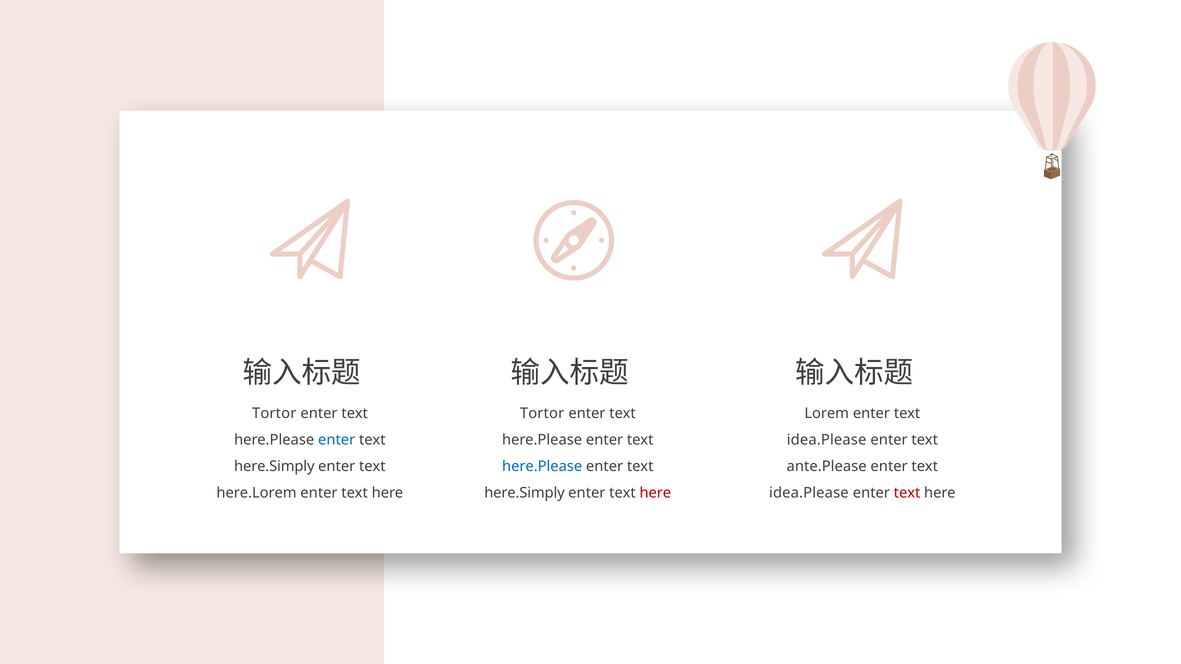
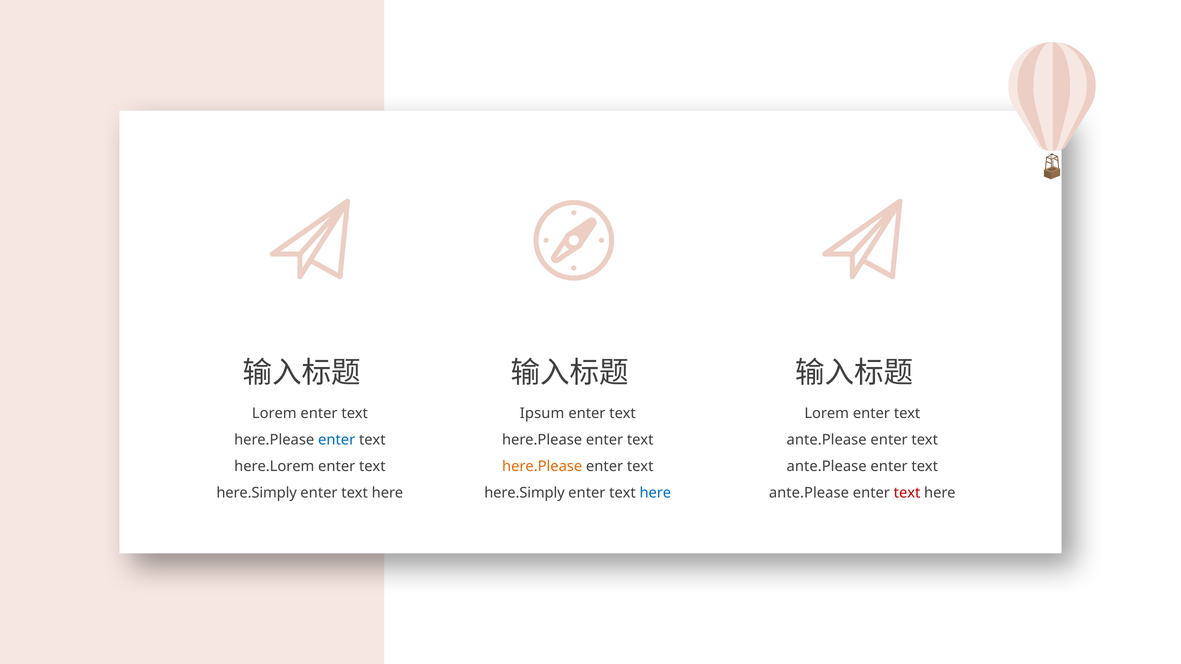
Tortor: Tortor -> Lorem (274, 413)
Tortor: Tortor -> Ipsum (542, 413)
idea.Please: idea.Please -> ante.Please (827, 440)
here.Simply: here.Simply -> here.Lorem (274, 466)
here.Please colour: blue -> orange (542, 467)
here.Lorem: here.Lorem -> here.Simply (257, 493)
here colour: red -> blue (655, 493)
idea.Please: idea.Please -> ante.Please (809, 493)
